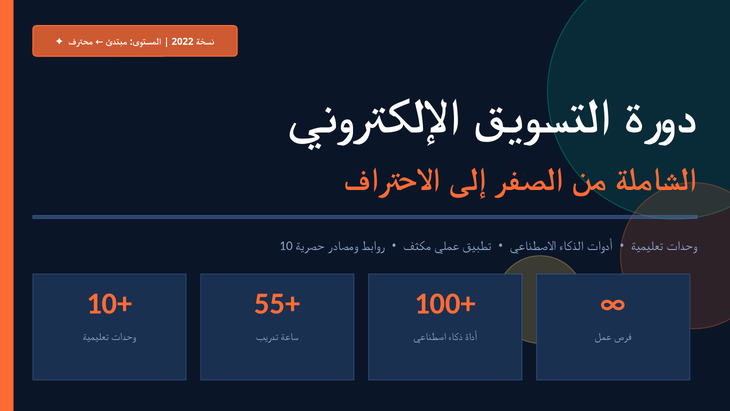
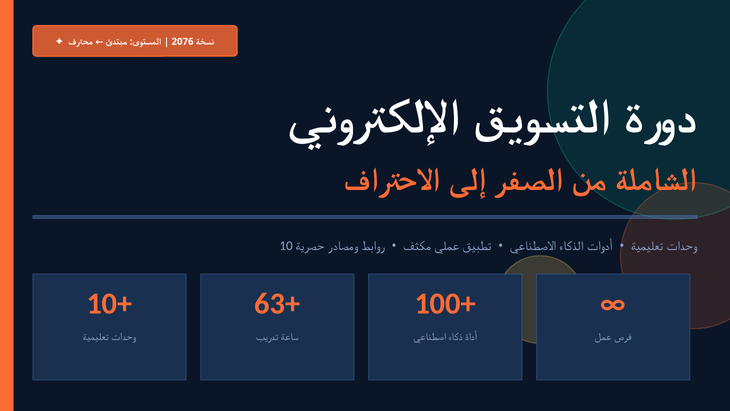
2022: 2022 -> 2076 (183, 42)
55+: 55+ -> 63+ (277, 304)
